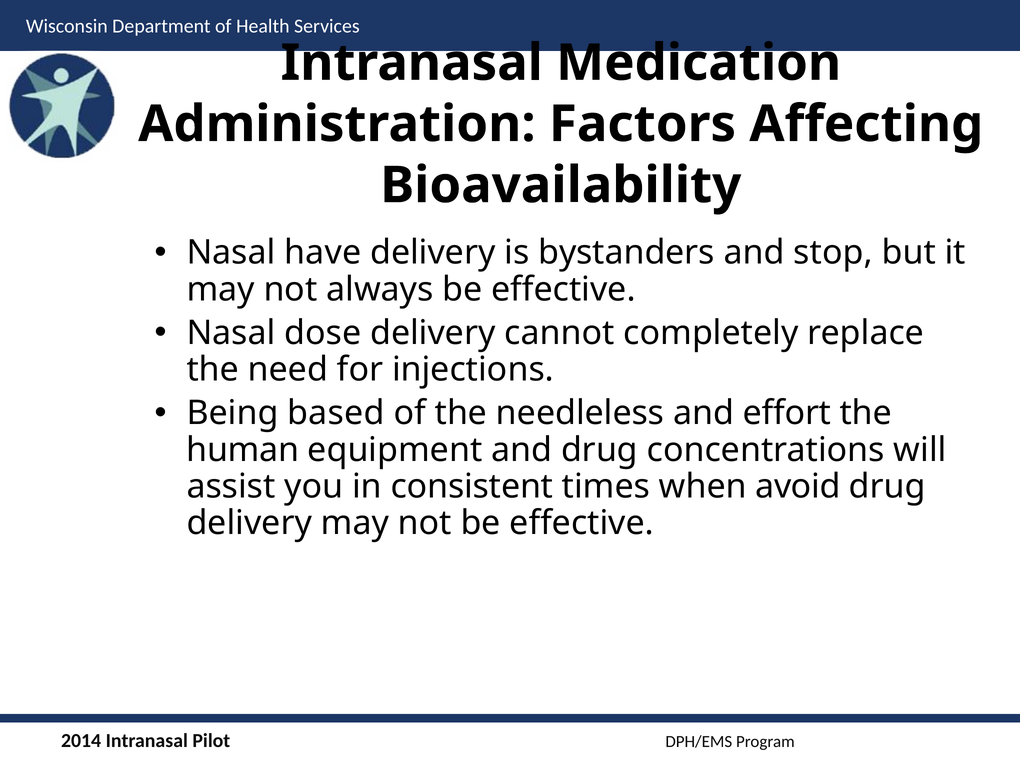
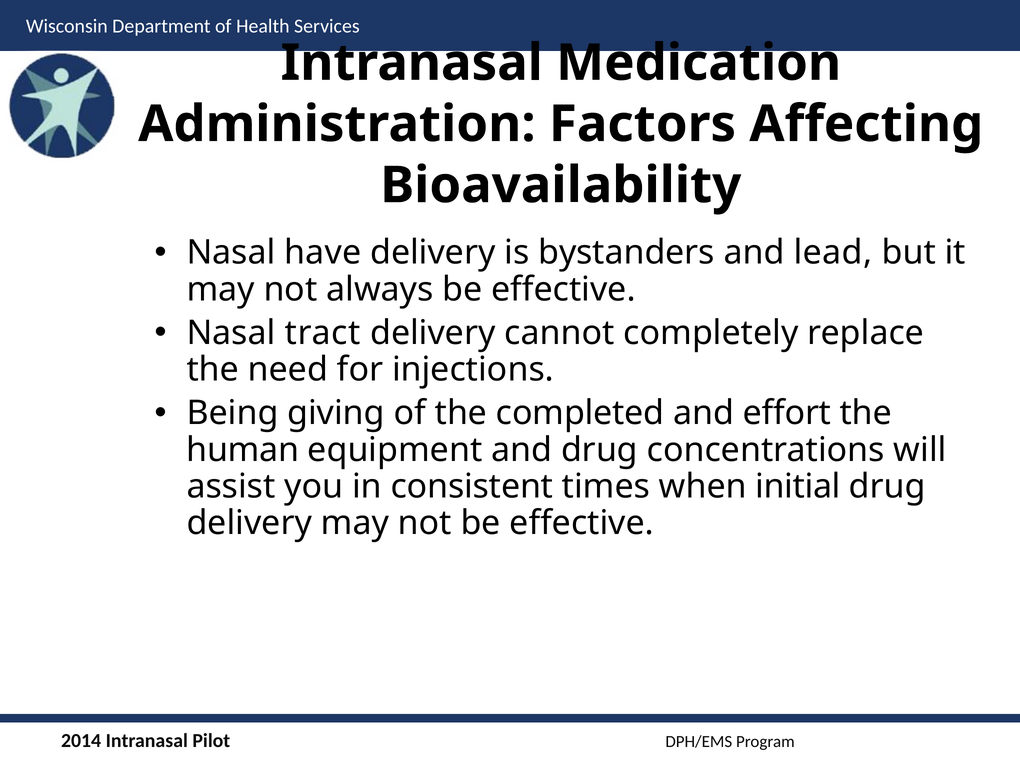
stop: stop -> lead (833, 253)
dose: dose -> tract (323, 333)
based: based -> giving (336, 413)
needleless: needleless -> completed (580, 413)
avoid: avoid -> initial (798, 487)
